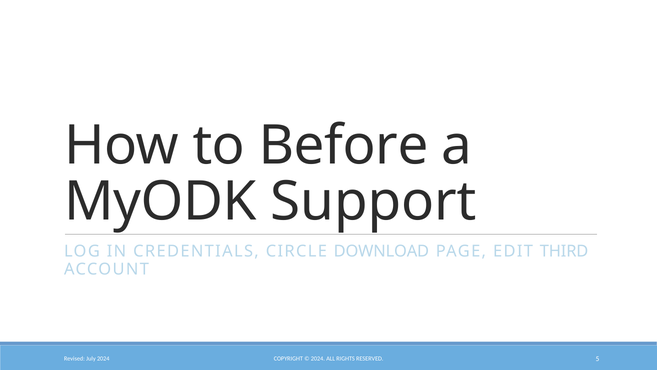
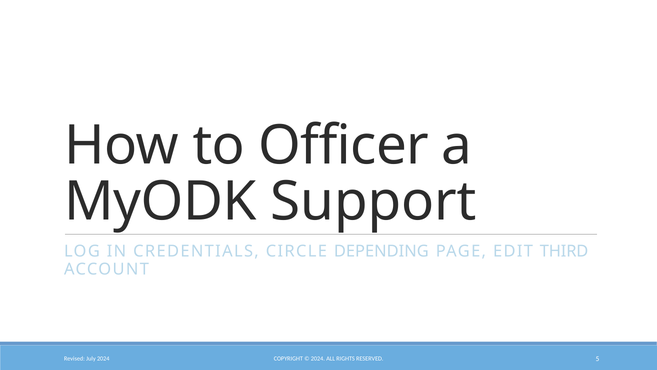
Before: Before -> Officer (344, 146)
DOWNLOAD: DOWNLOAD -> DEPENDING (381, 251)
